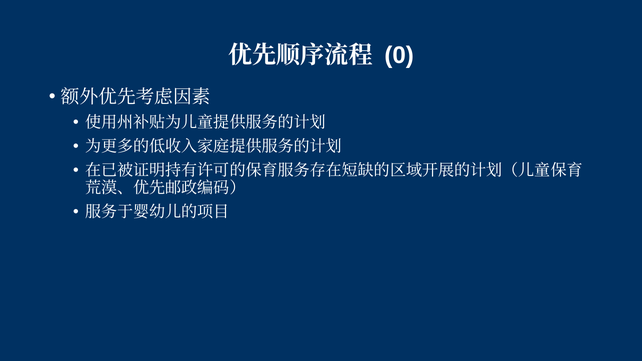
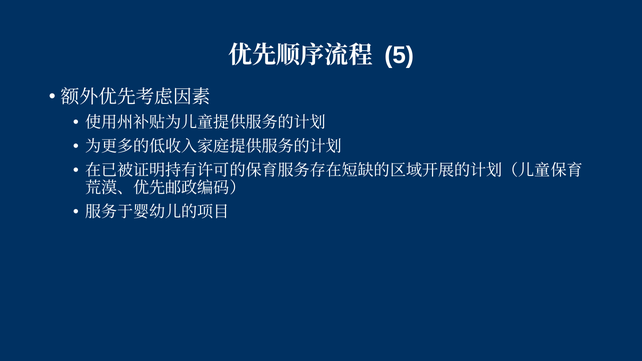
0: 0 -> 5 (399, 55)
